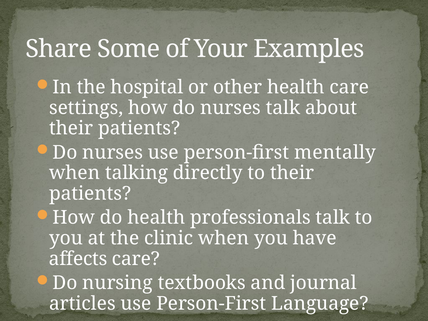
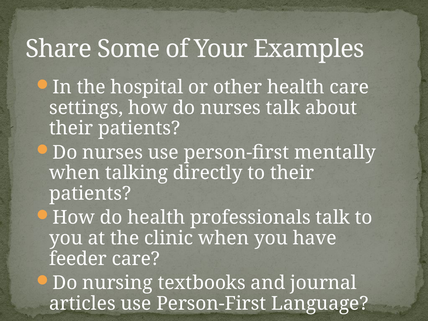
affects: affects -> feeder (78, 259)
